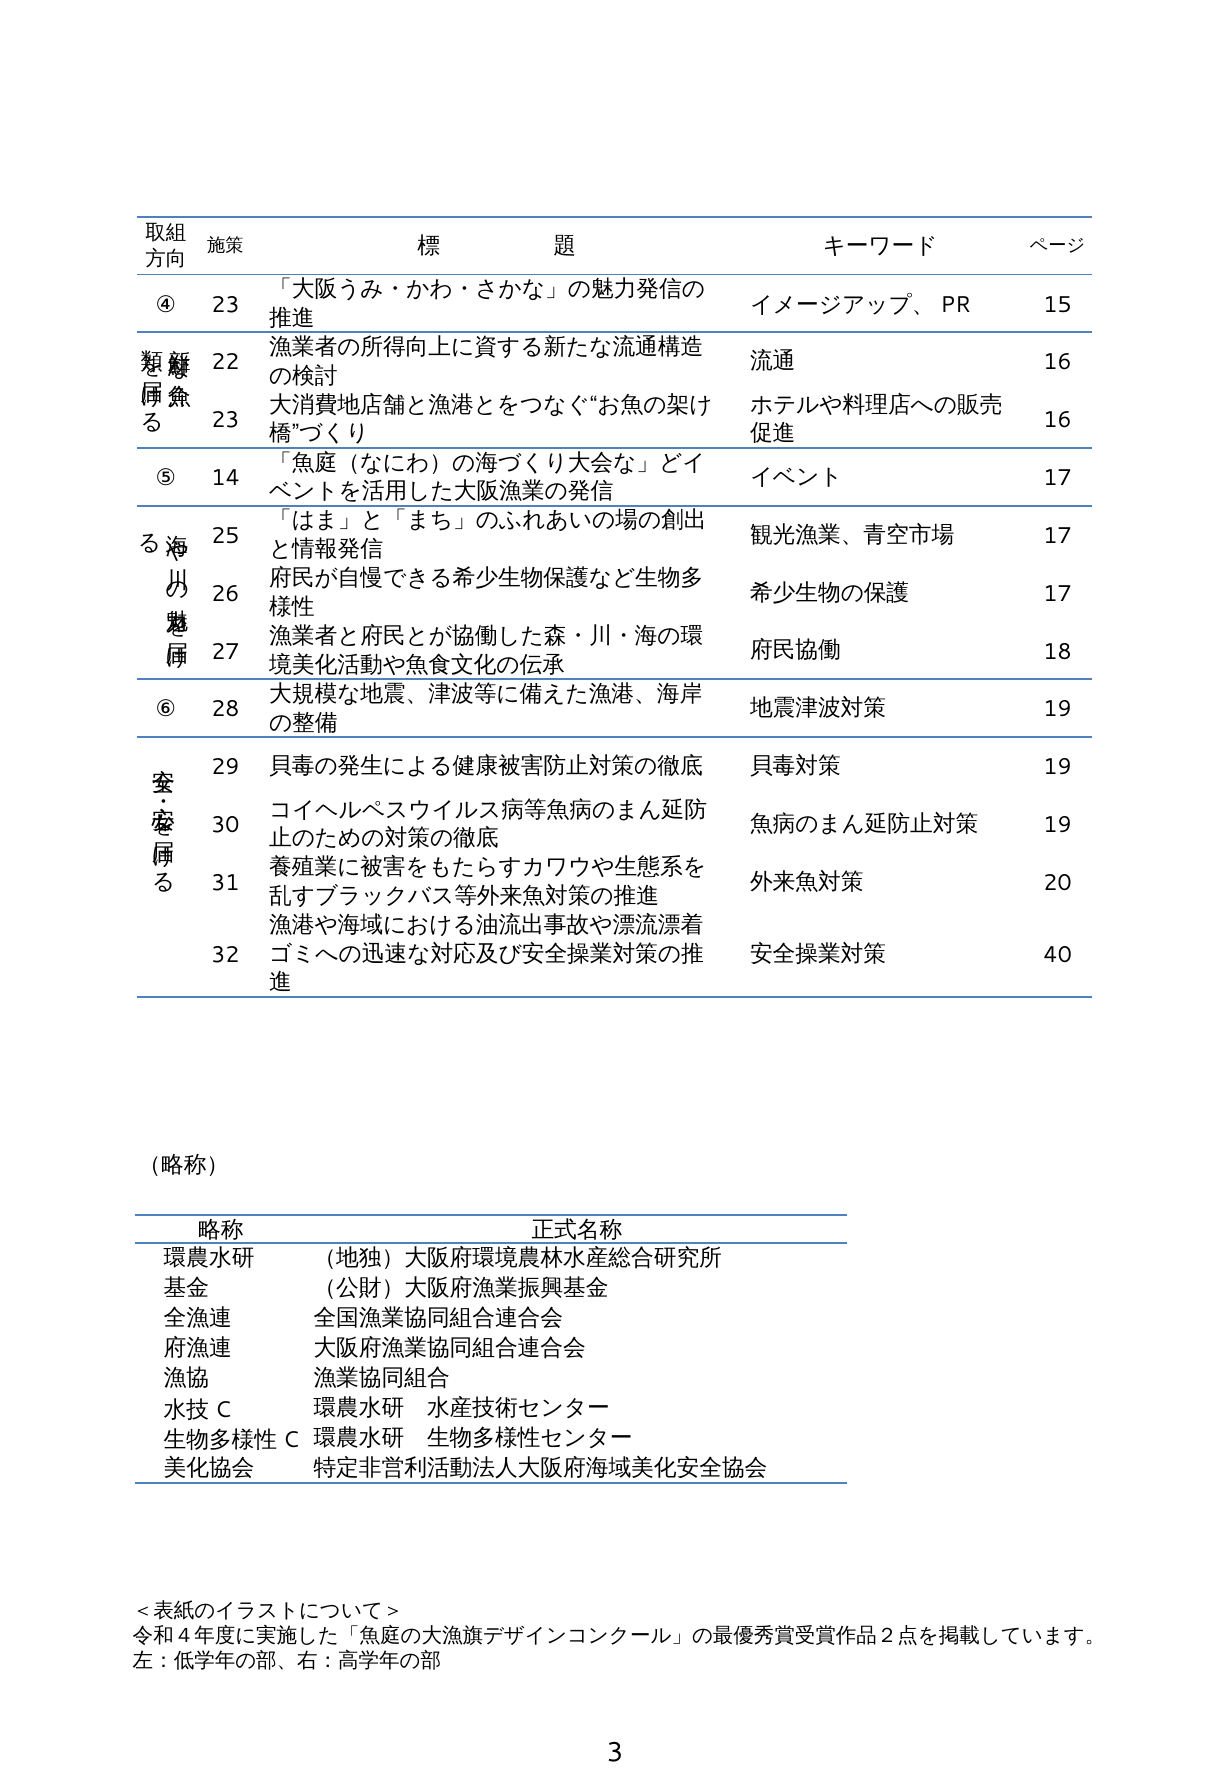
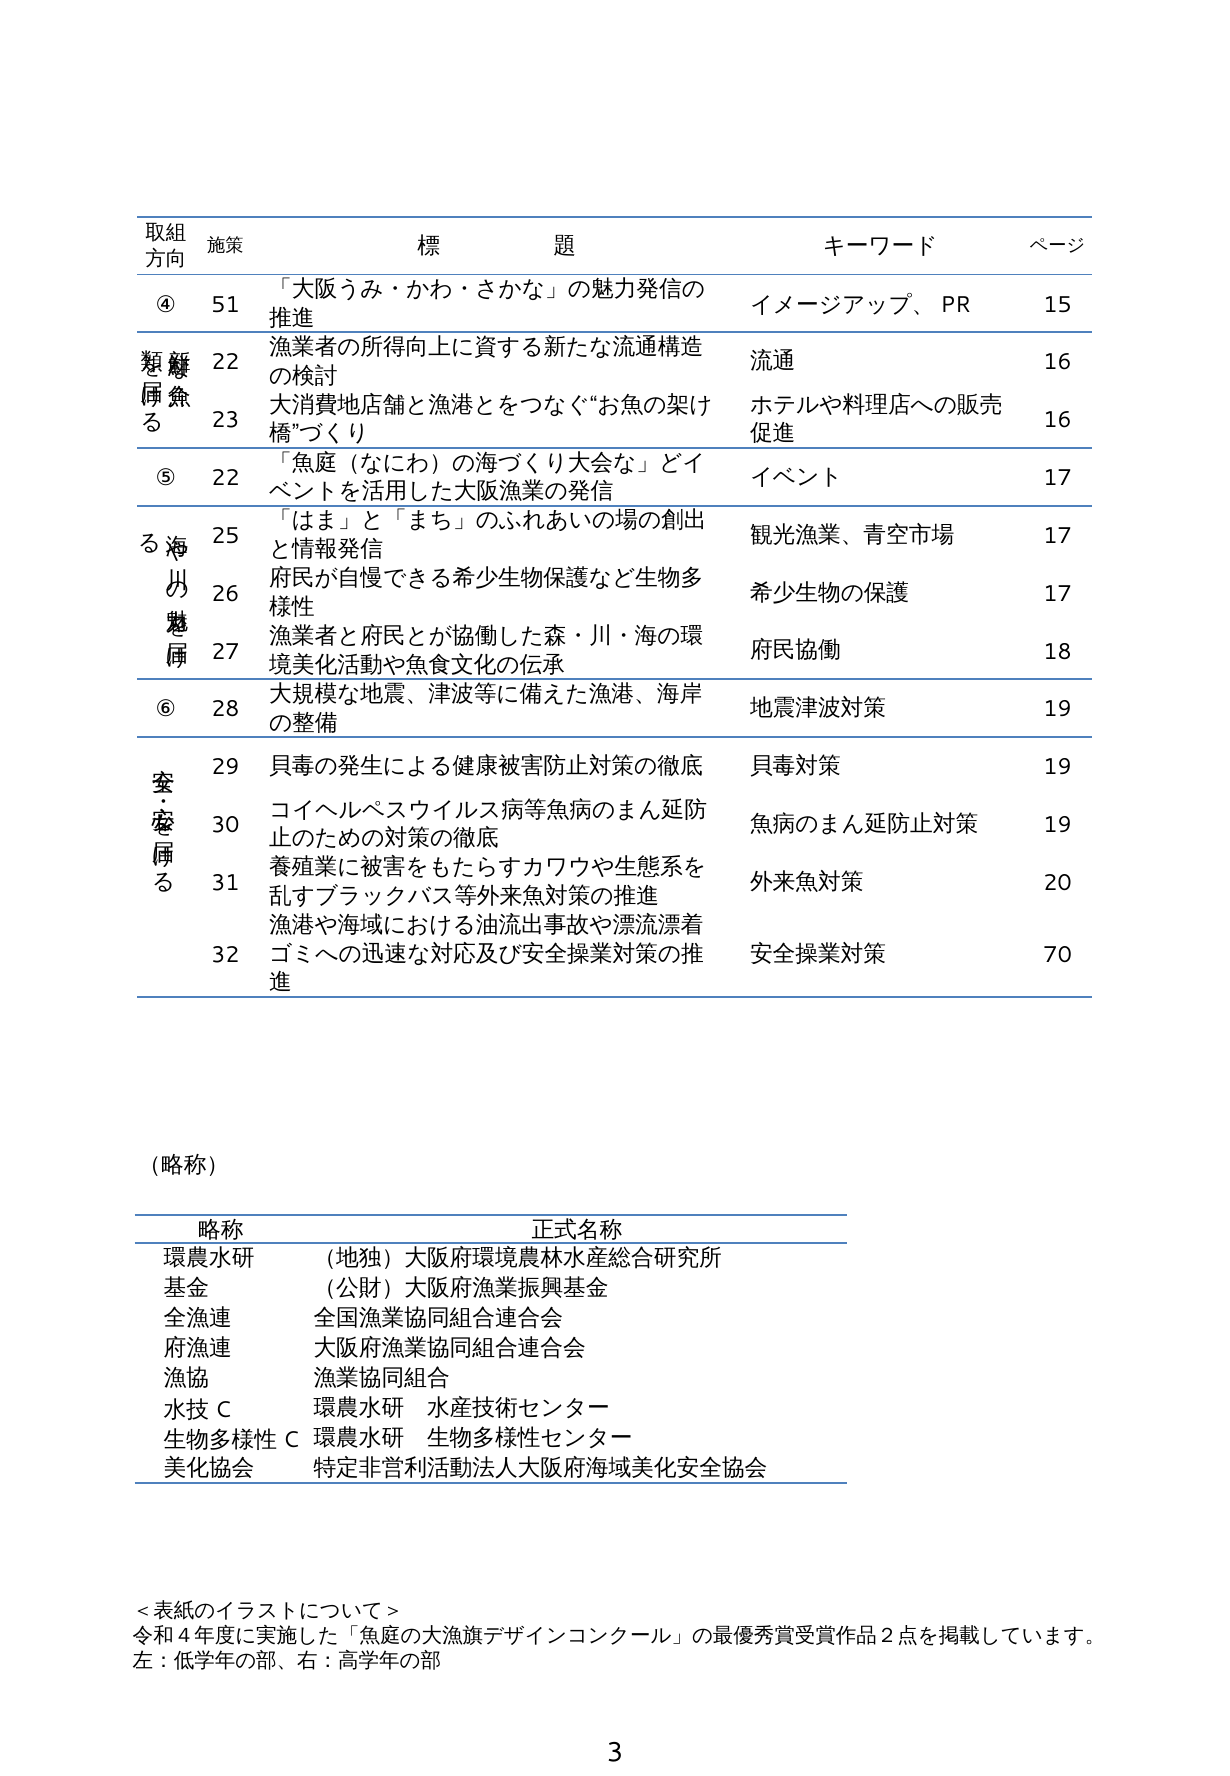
④ 23: 23 -> 51 (225, 305)
⑤ 14: 14 -> 22 (225, 478)
40: 40 -> 70 (1058, 955)
